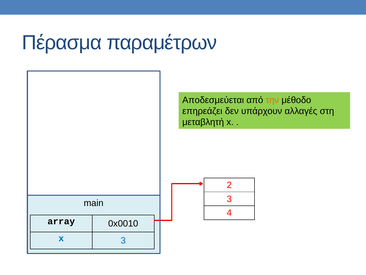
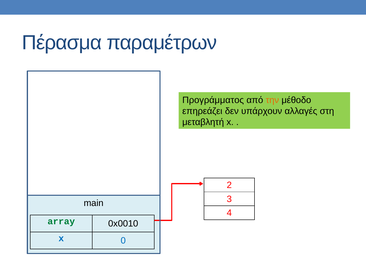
Αποδεσμεύεται: Αποδεσμεύεται -> Προγράμματος (213, 100)
array colour: black -> green (61, 221)
x 3: 3 -> 0 (123, 240)
